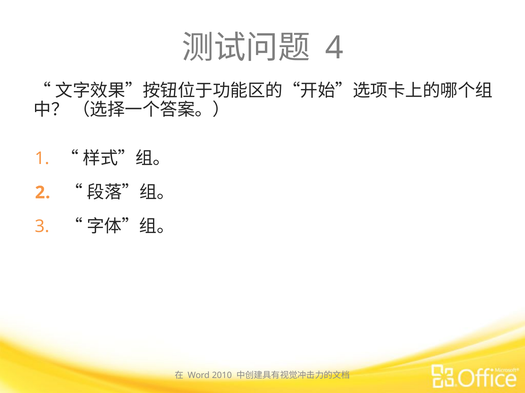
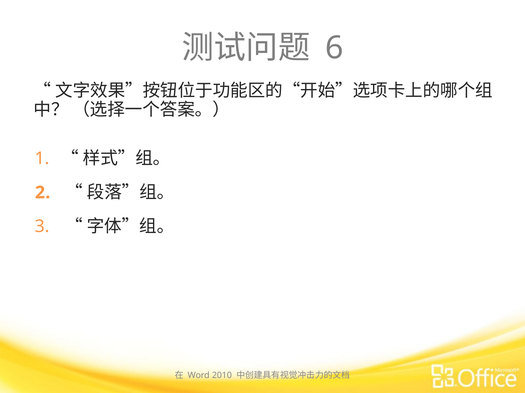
4: 4 -> 6 (334, 48)
